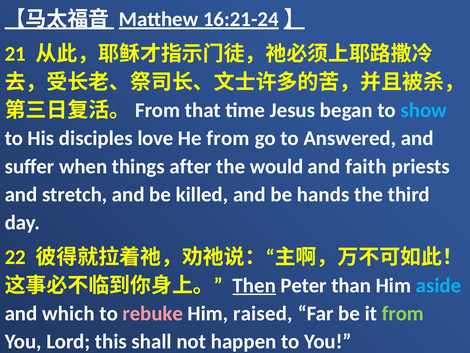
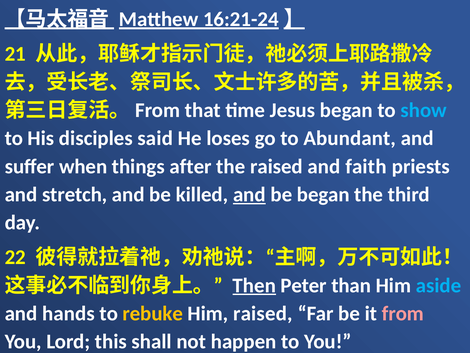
love: love -> said (155, 138)
He from: from -> loses (228, 138)
Answered: Answered -> Abundant (350, 138)
the would: would -> raised (276, 166)
and underline: none -> present (249, 194)
be hands: hands -> began (323, 194)
which: which -> hands (68, 313)
rebuke colour: pink -> yellow (153, 313)
from colour: light green -> pink (403, 313)
